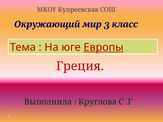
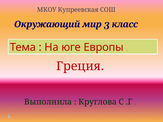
Европы underline: present -> none (104, 47)
